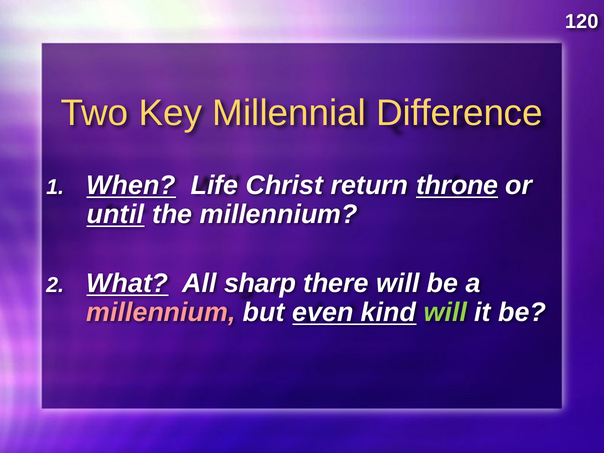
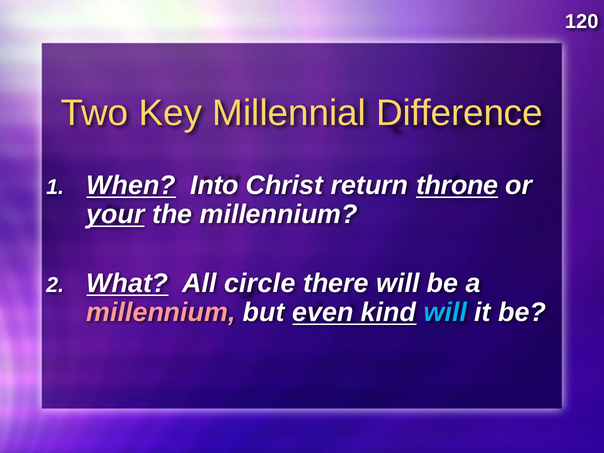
Life: Life -> Into (215, 186)
until: until -> your (116, 215)
sharp: sharp -> circle (260, 283)
will colour: light green -> light blue (445, 312)
